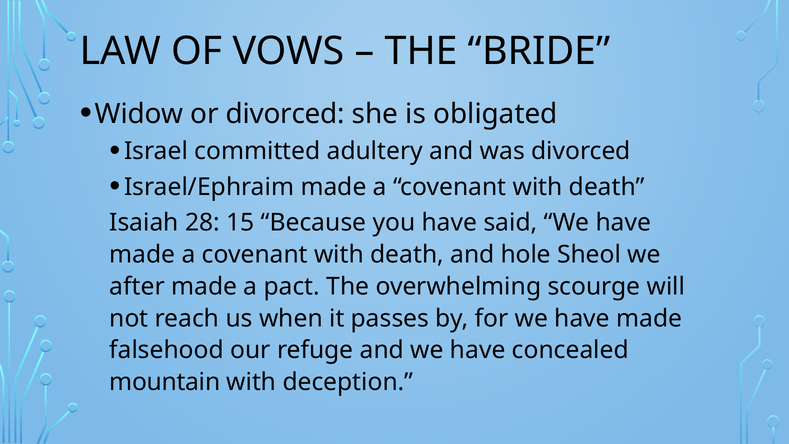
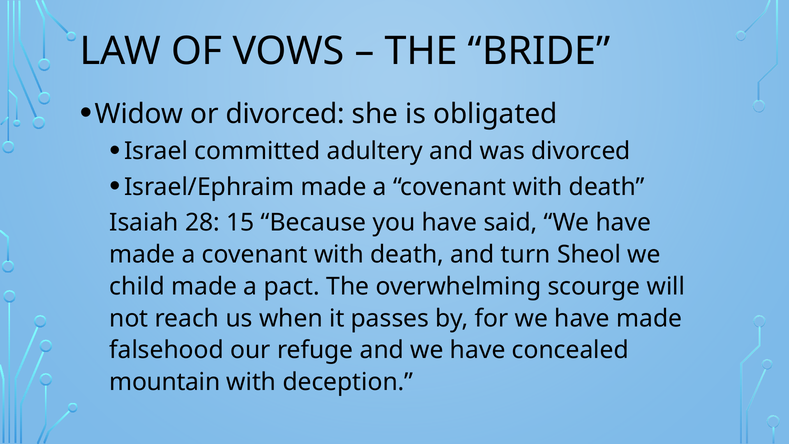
hole: hole -> turn (526, 254)
after: after -> child (137, 286)
